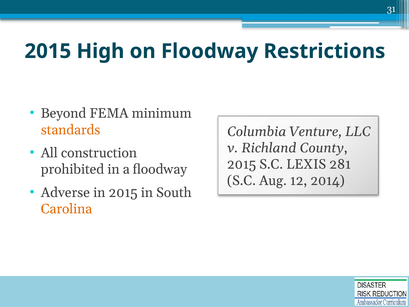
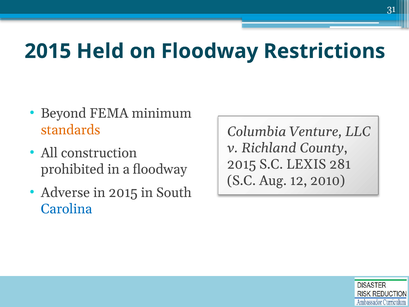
High: High -> Held (100, 51)
2014: 2014 -> 2010 (328, 181)
Carolina colour: orange -> blue (66, 209)
